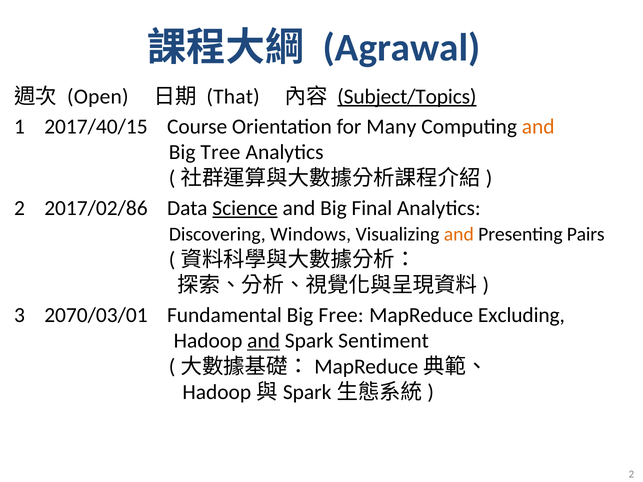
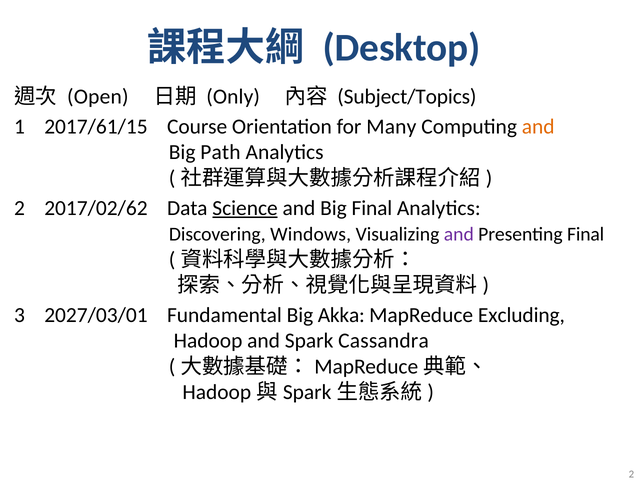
Agrawal: Agrawal -> Desktop (402, 48)
That: That -> Only (233, 97)
Subject/Topics underline: present -> none (407, 97)
2017/40/15: 2017/40/15 -> 2017/61/15 (96, 127)
Tree: Tree -> Path (220, 152)
2017/02/86: 2017/02/86 -> 2017/02/62 (96, 208)
and colour: orange -> purple (459, 234)
Presenting Pairs: Pairs -> Final (586, 234)
2070/03/01: 2070/03/01 -> 2027/03/01 (96, 315)
Free: Free -> Akka (341, 315)
and underline: present -> none (264, 341)
Sentiment: Sentiment -> Cassandra (384, 341)
